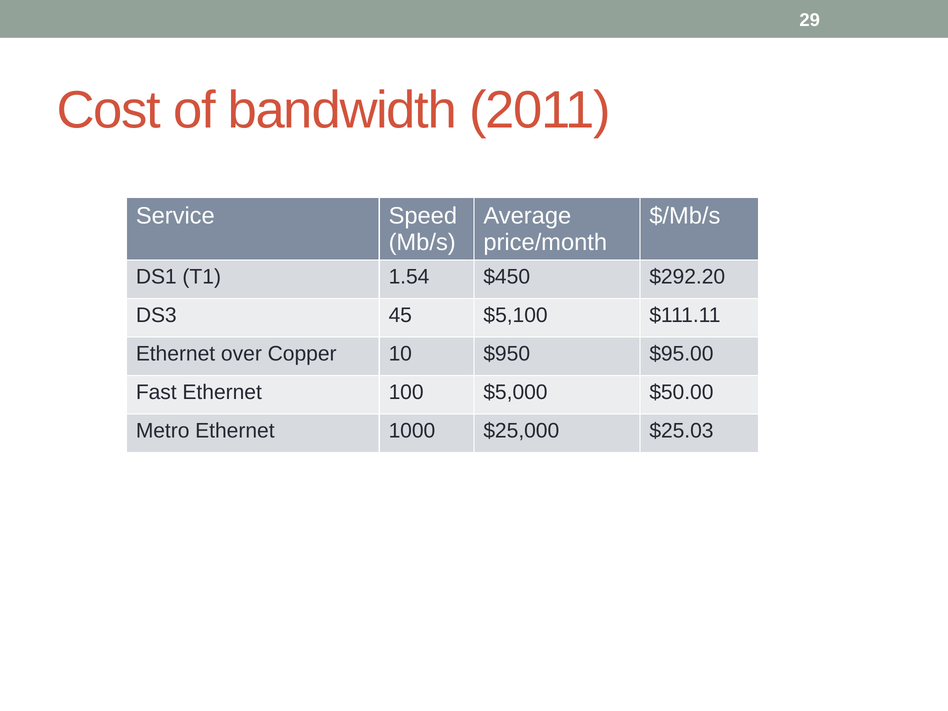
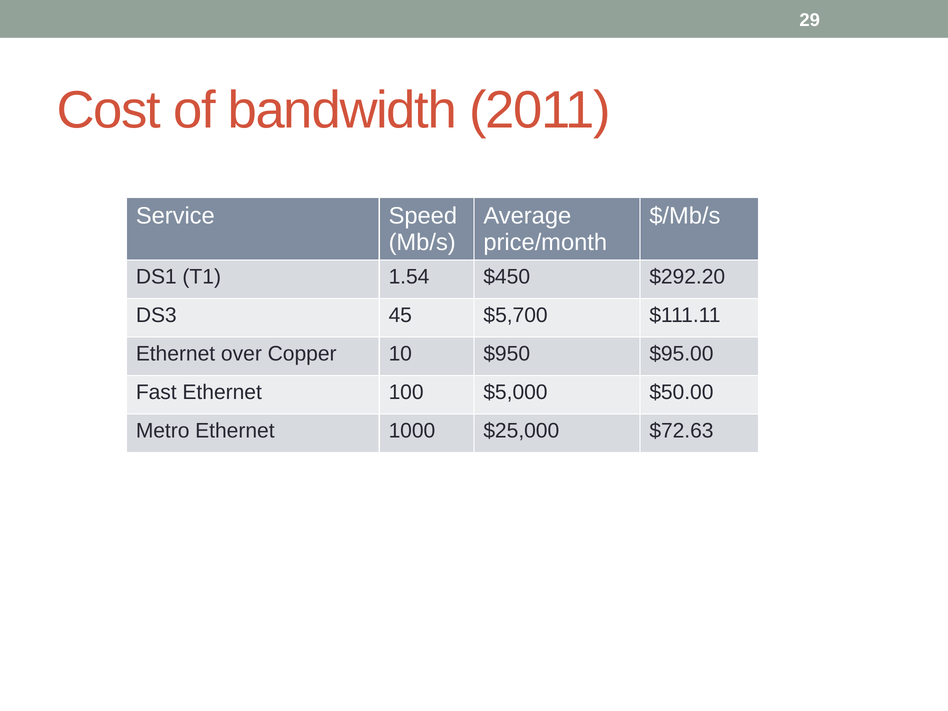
$5,100: $5,100 -> $5,700 (516, 315)
$25.03: $25.03 -> $72.63 (681, 431)
